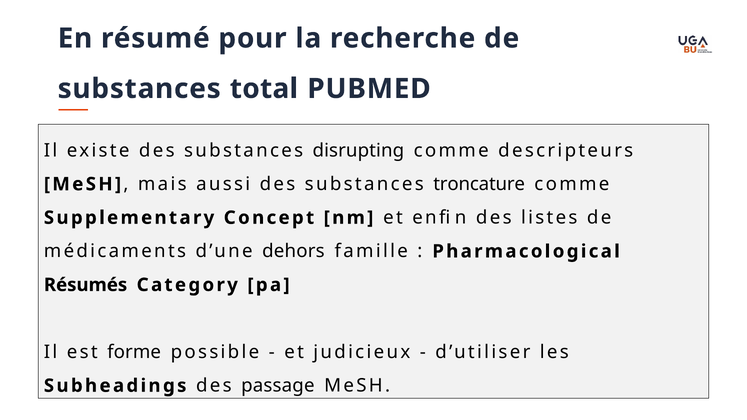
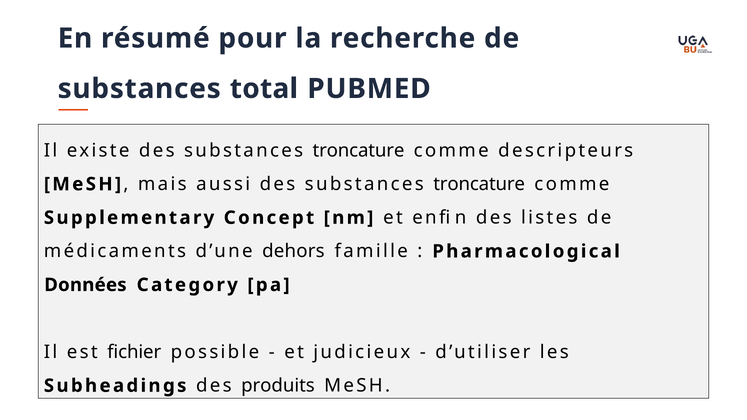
existe des substances disrupting: disrupting -> troncature (358, 151)
Résumés: Résumés -> Données (85, 285)
forme: forme -> fichier (134, 352)
passage: passage -> produits (278, 386)
